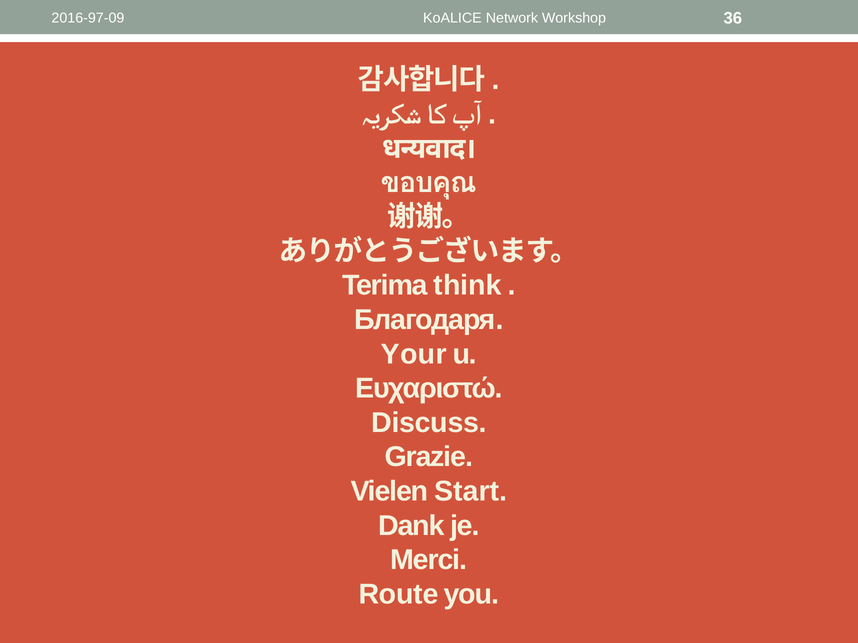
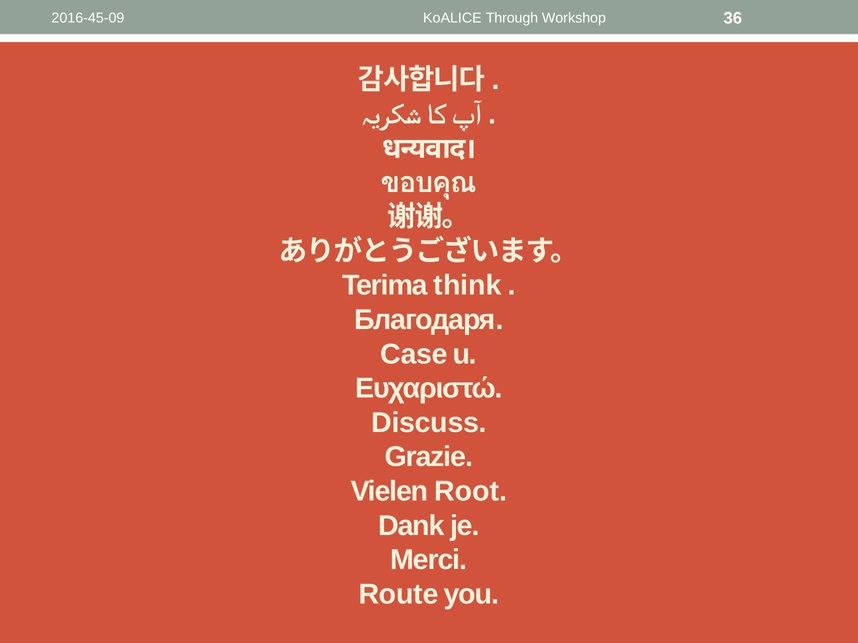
2016-97-09: 2016-97-09 -> 2016-45-09 (88, 18)
Network: Network -> Through (512, 18)
Your: Your -> Case (414, 354)
Start: Start -> Root (471, 492)
